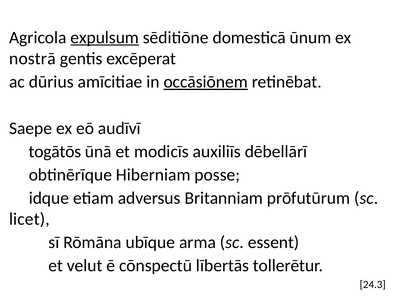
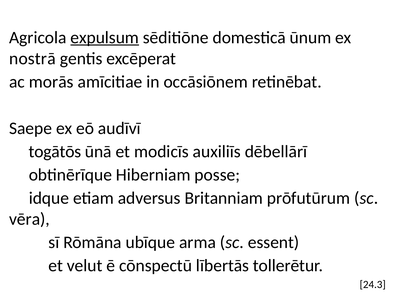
dūrius: dūrius -> morās (51, 82)
occāsiōnem underline: present -> none (206, 82)
licet: licet -> vēra (29, 219)
